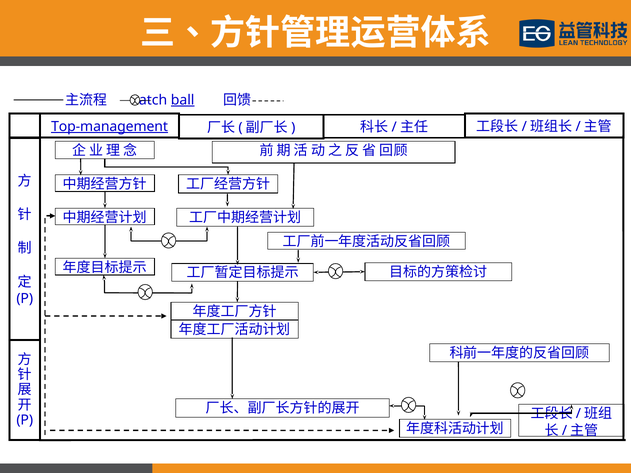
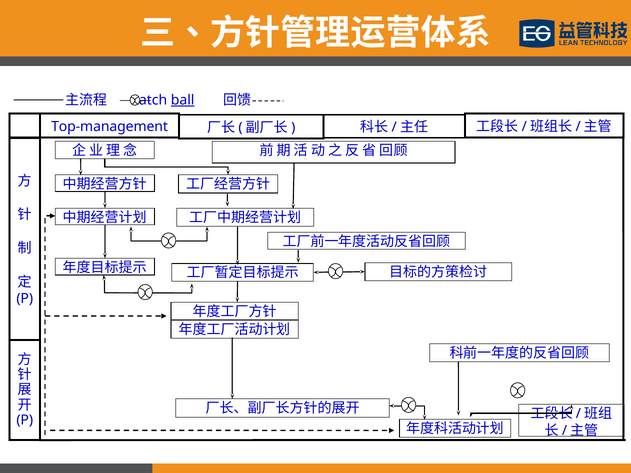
Top-management underline: present -> none (110, 127)
